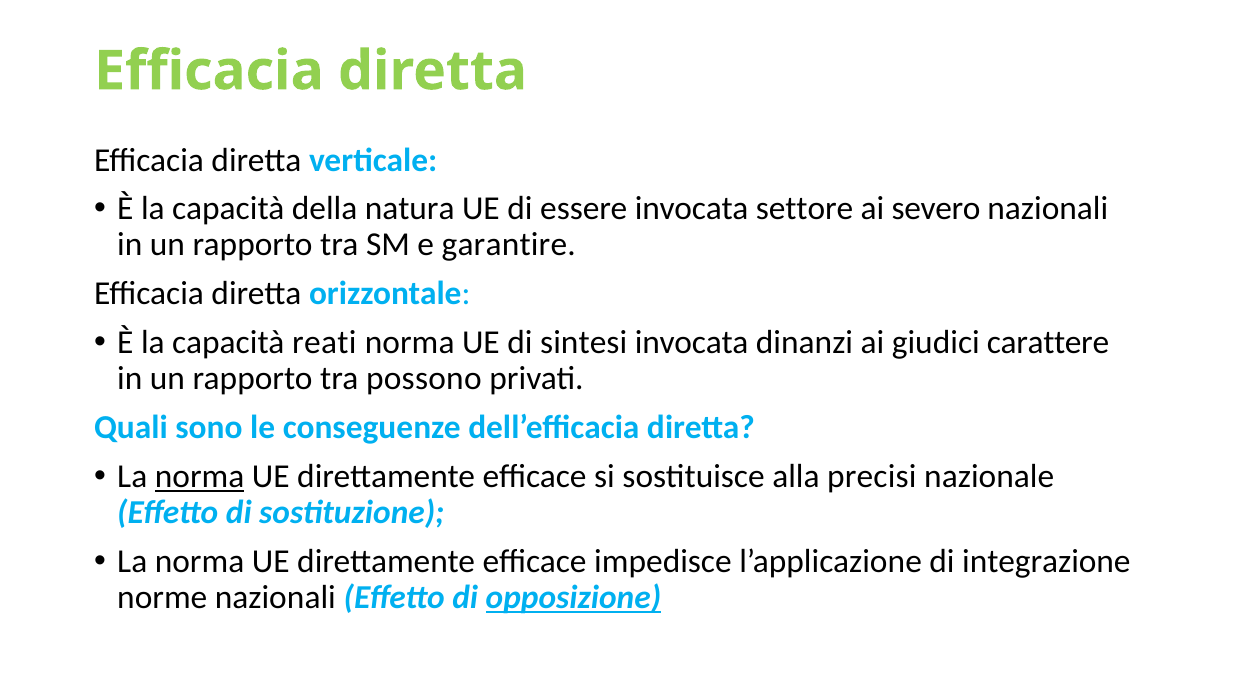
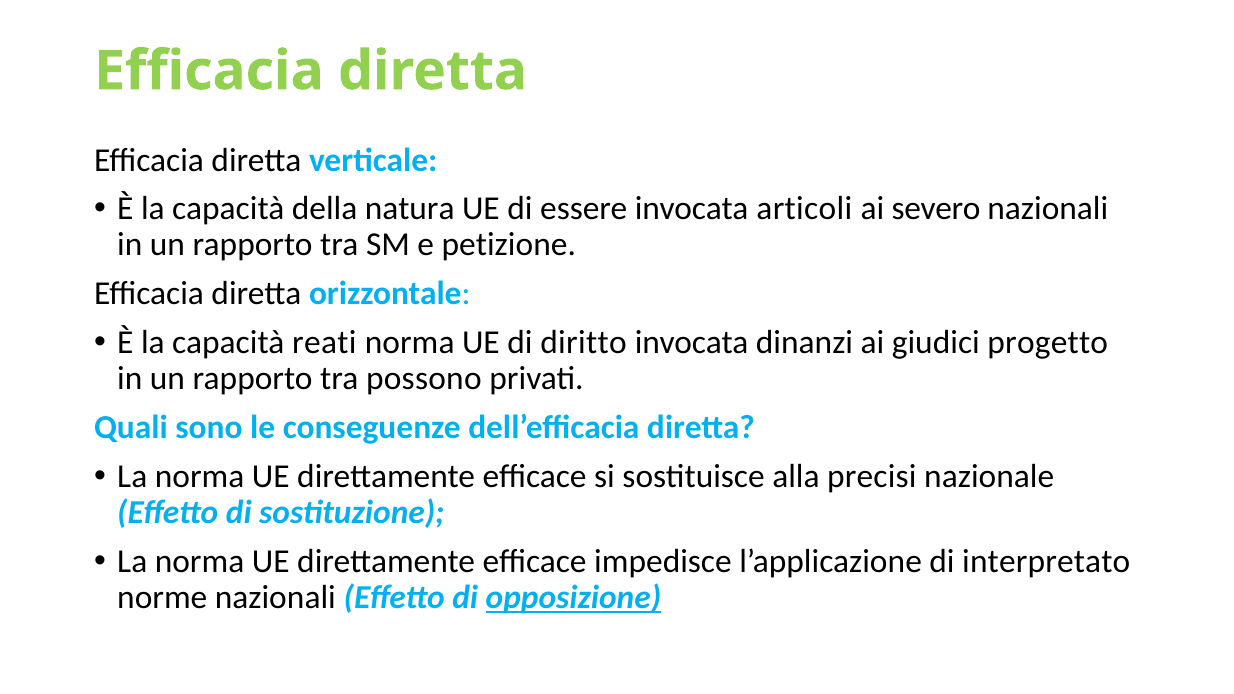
settore: settore -> articoli (804, 209)
garantire: garantire -> petizione (509, 245)
sintesi: sintesi -> diritto (584, 343)
carattere: carattere -> progetto (1048, 343)
norma underline: present -> none (200, 477)
integrazione: integrazione -> interpretato (1046, 562)
